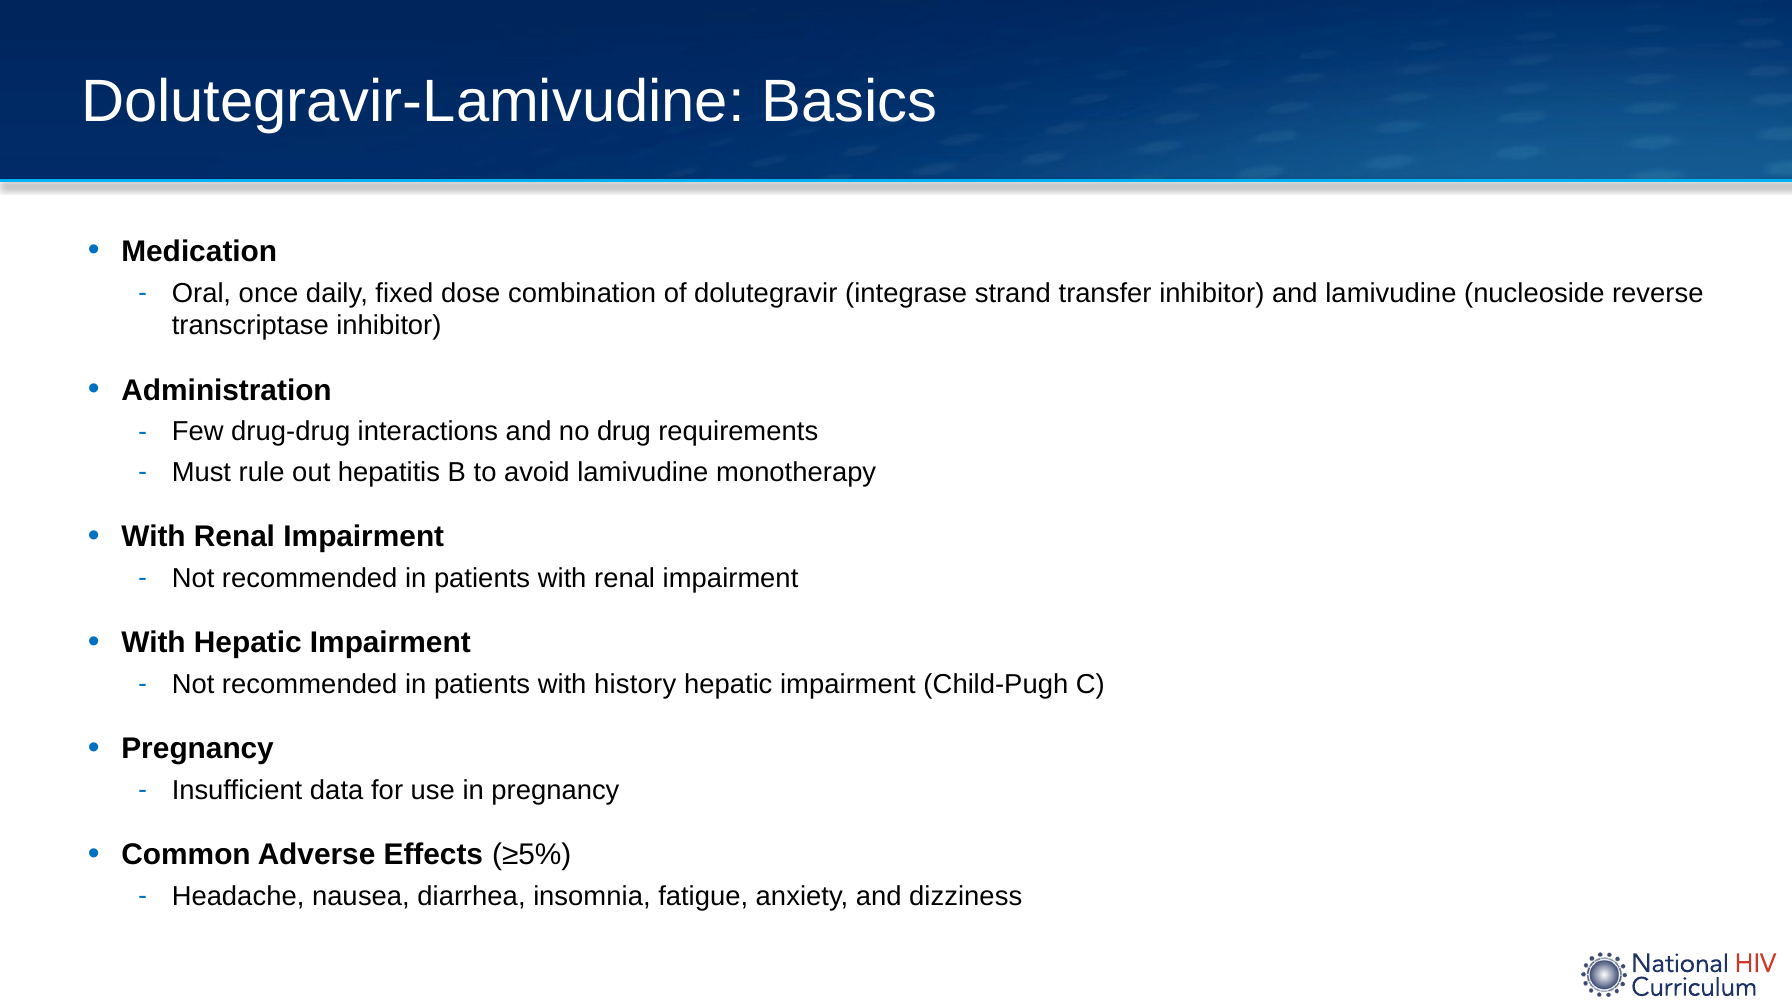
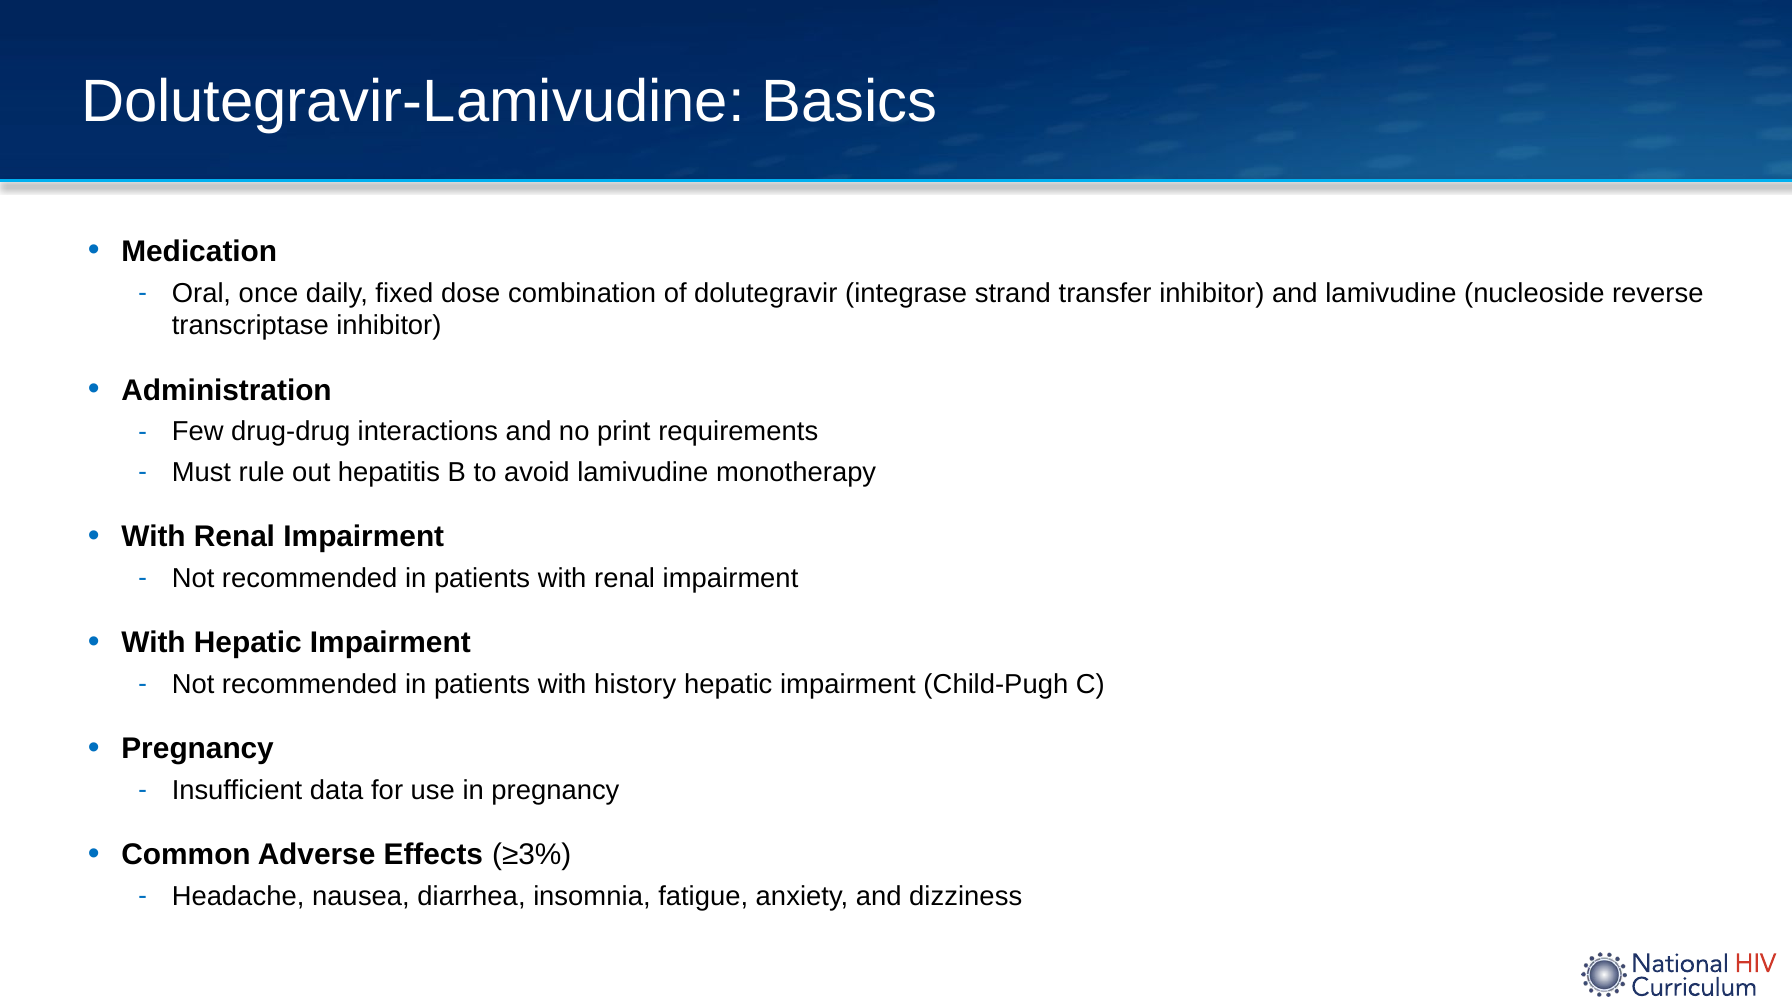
drug: drug -> print (624, 432)
≥5%: ≥5% -> ≥3% (532, 855)
